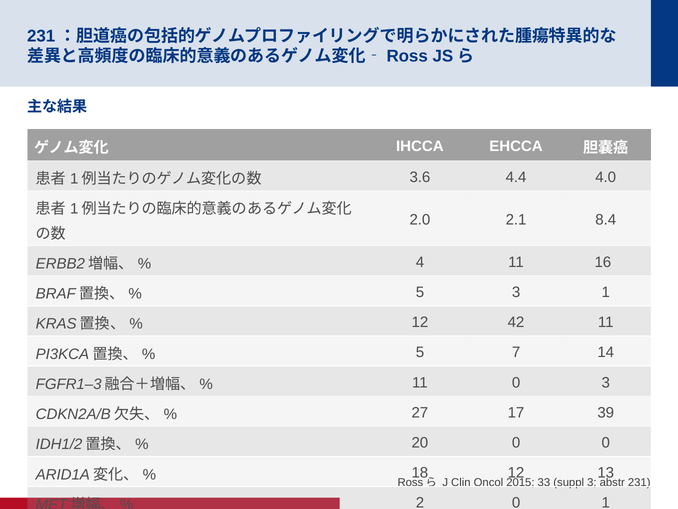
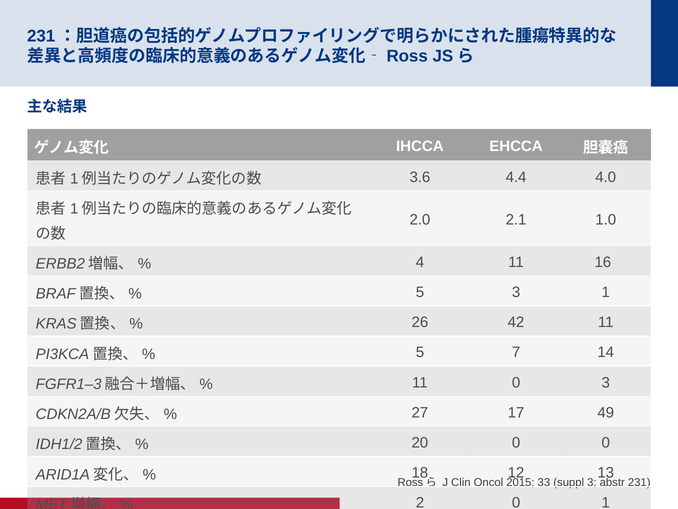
8.4: 8.4 -> 1.0 (606, 219)
12: 12 -> 26 (420, 322)
39: 39 -> 49 (606, 412)
